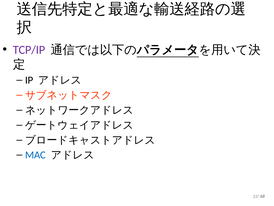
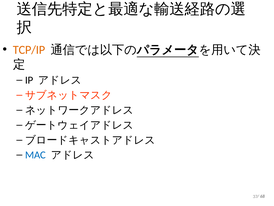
TCP/IP colour: purple -> orange (29, 50)
